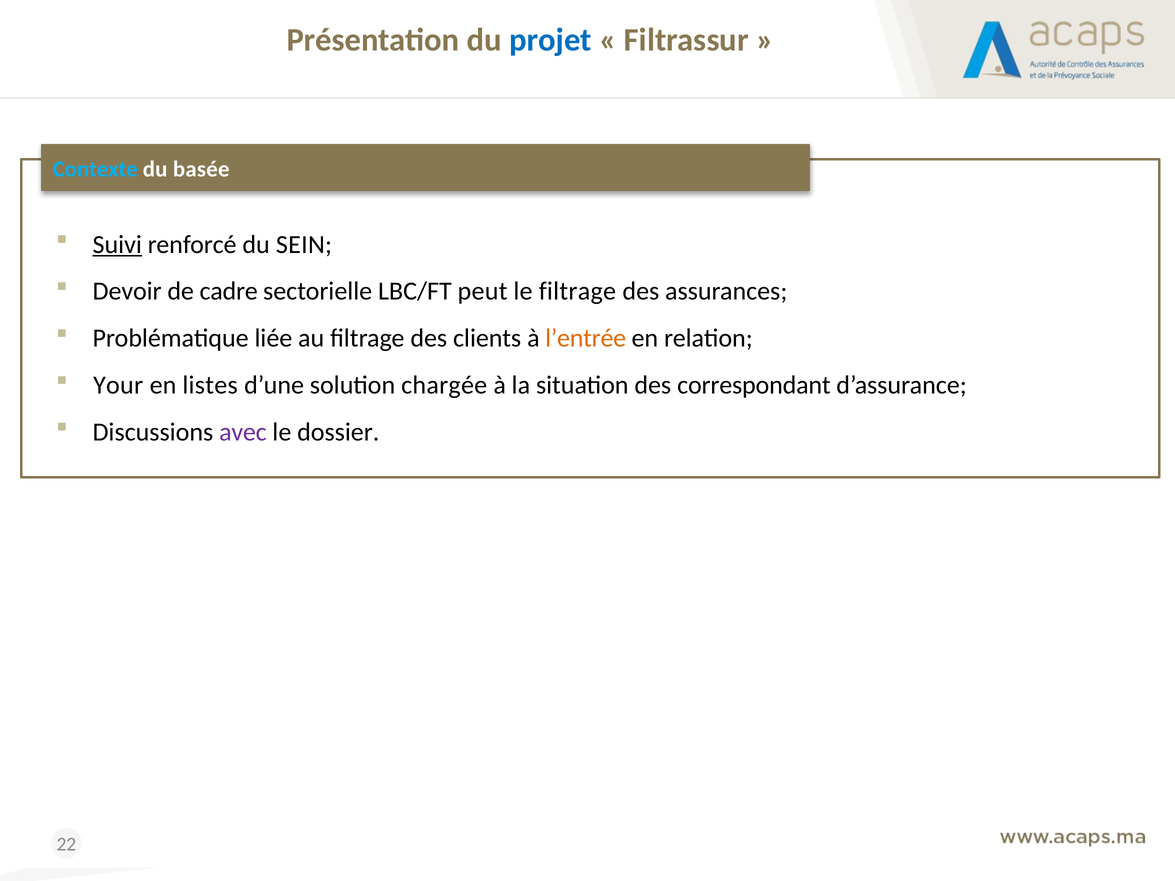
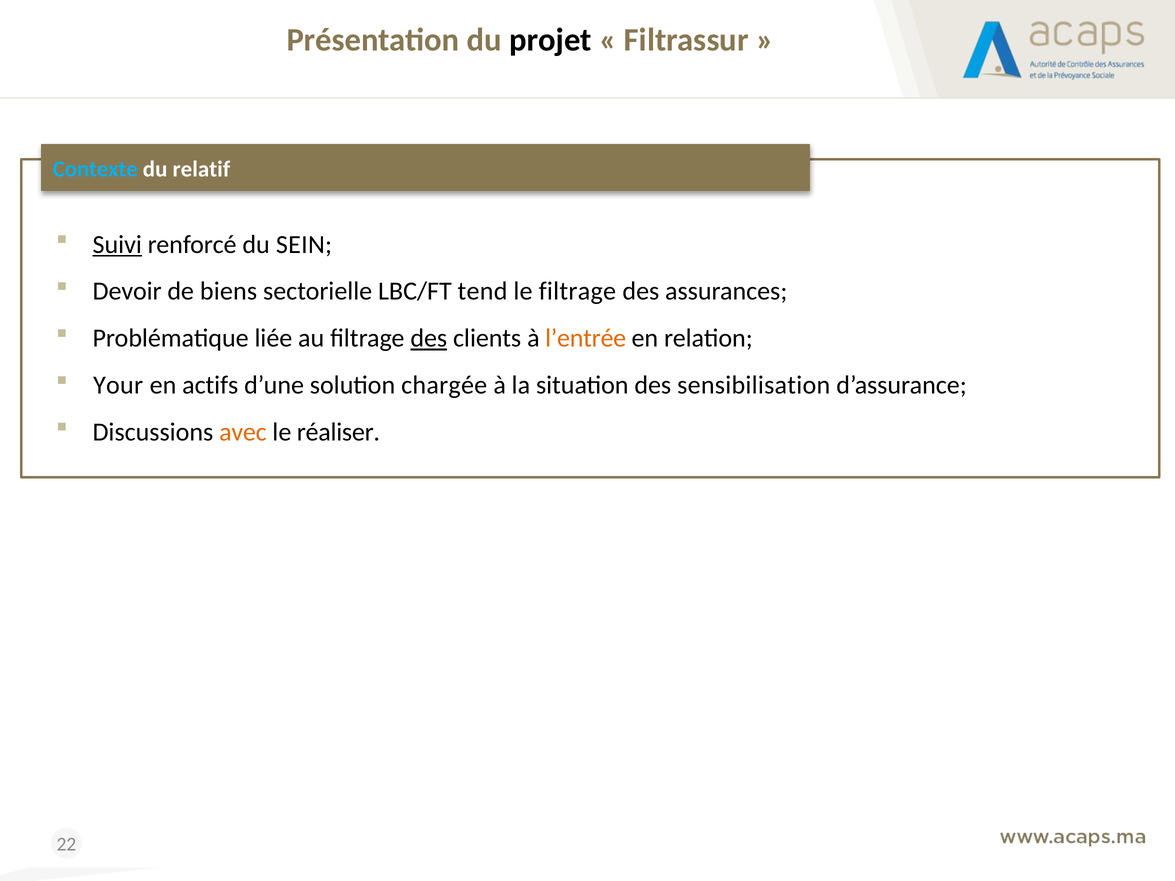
projet colour: blue -> black (551, 40)
basée: basée -> relatif (201, 169)
cadre: cadre -> biens (228, 291)
peut: peut -> tend (483, 291)
des underline: none -> present (429, 338)
listes: listes -> actifs (210, 385)
correspondant: correspondant -> sensibilisation (754, 385)
avec colour: purple -> orange (243, 432)
dossier: dossier -> réaliser (338, 432)
